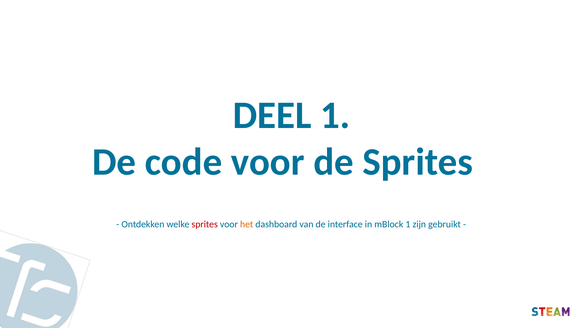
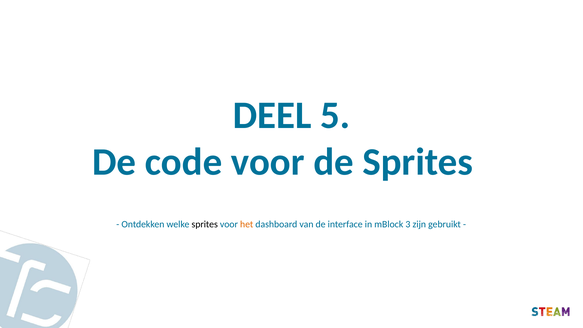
DEEL 1: 1 -> 5 (335, 115)
sprites colour: red -> black (205, 224)
mBlock 1: 1 -> 3 (408, 224)
